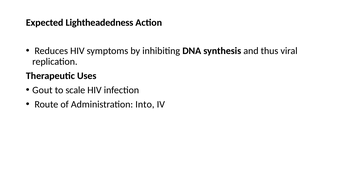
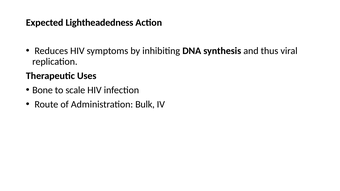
Gout: Gout -> Bone (43, 90)
Into: Into -> Bulk (145, 104)
